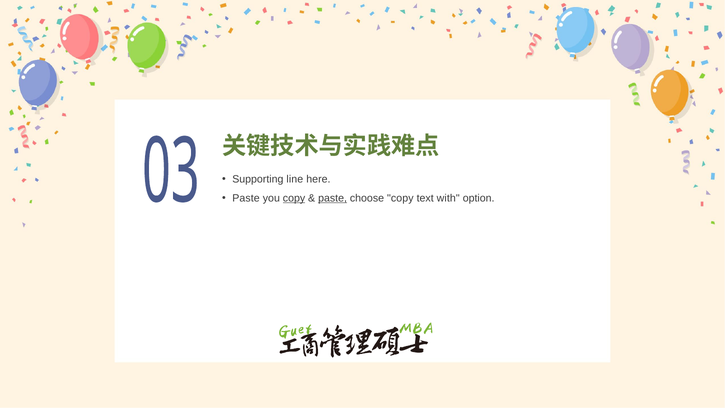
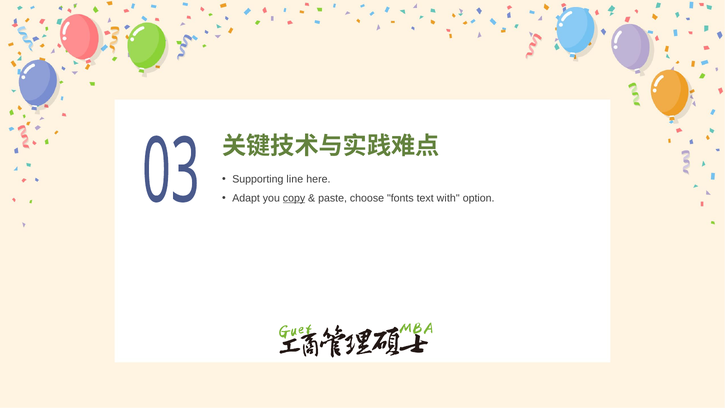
Paste: Paste -> Adapt (246, 198)
paste underline: present -> none (333, 198)
choose copy: copy -> fonts (400, 198)
